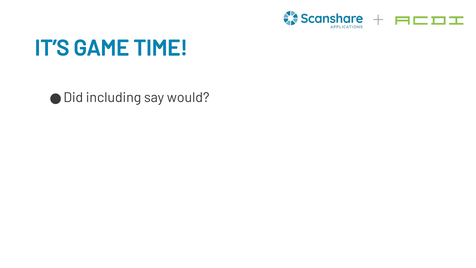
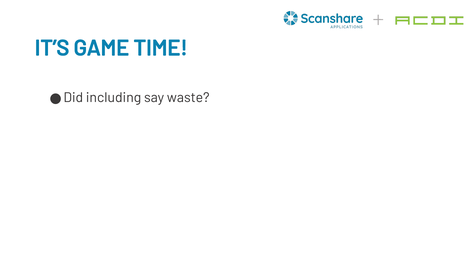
would: would -> waste (188, 97)
